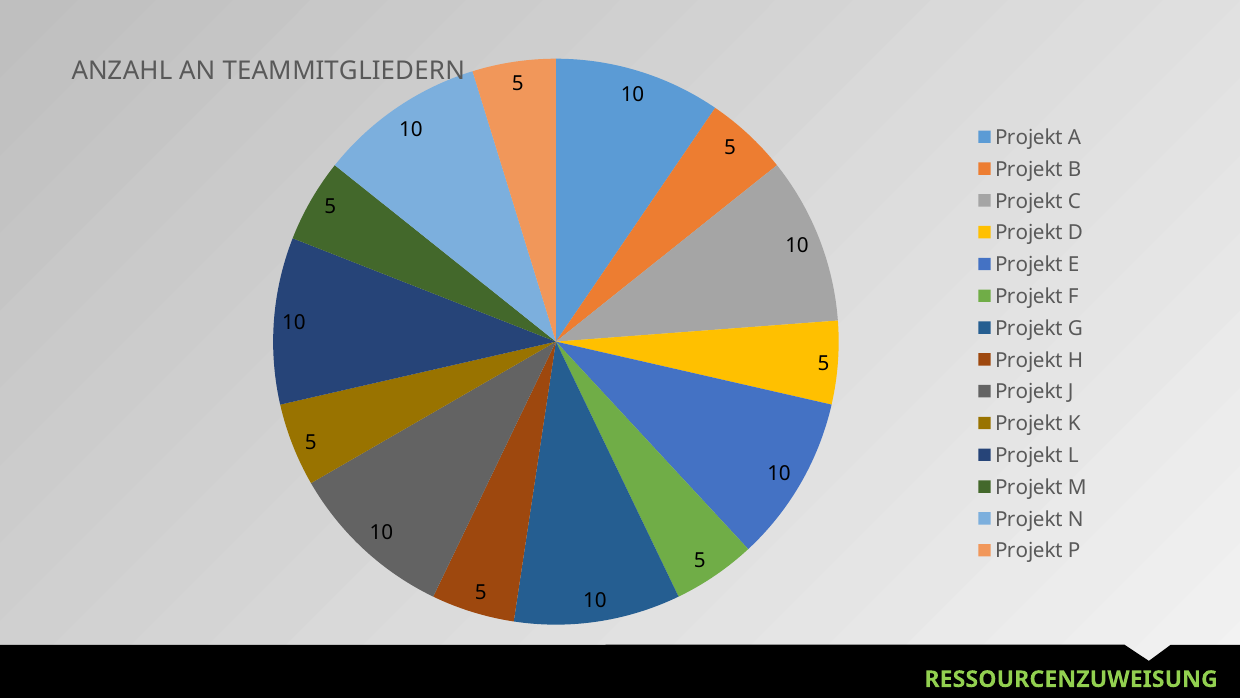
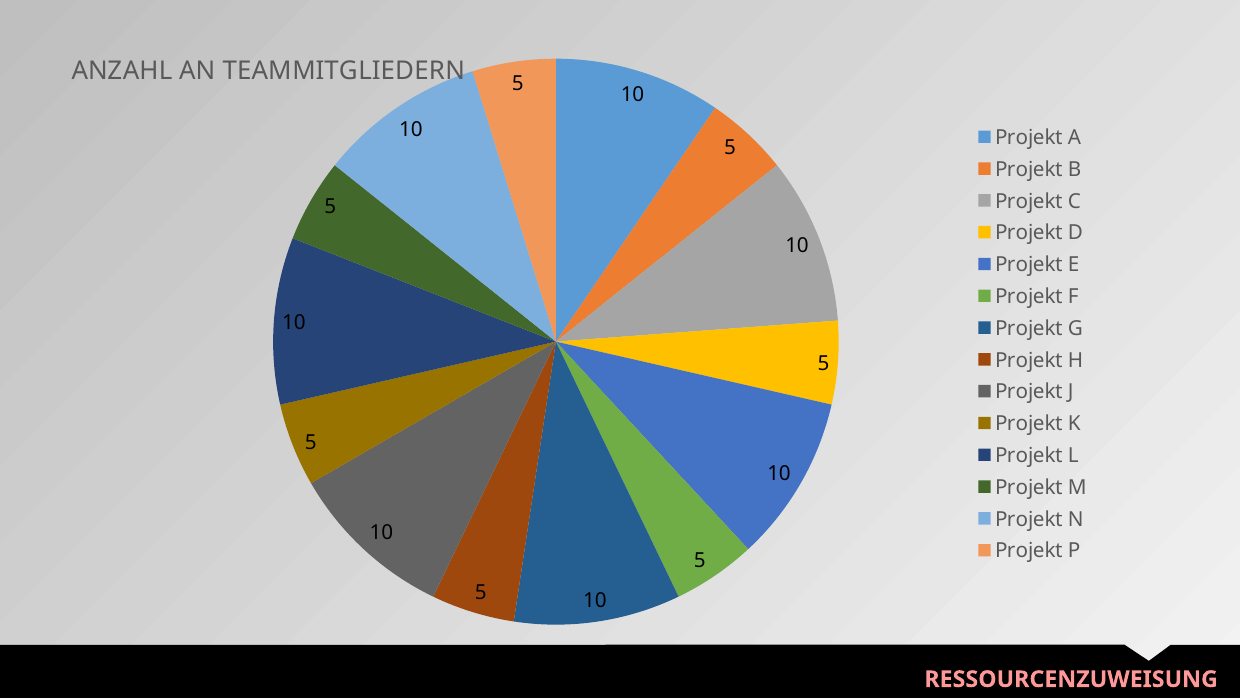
RESSOURCENZUWEISUNG colour: light green -> pink (1071, 679)
